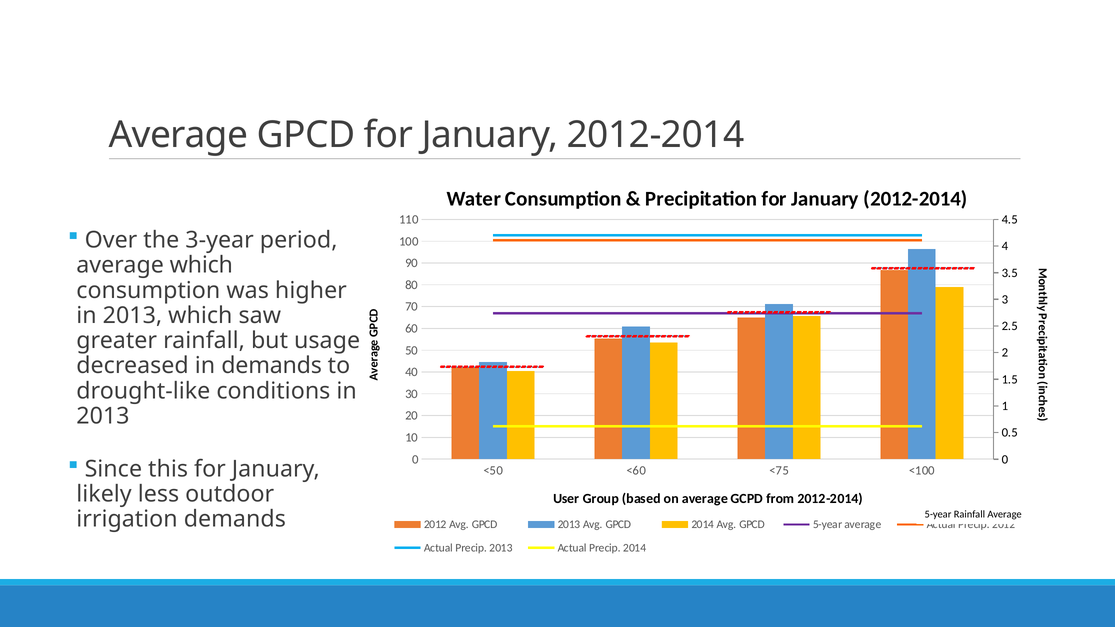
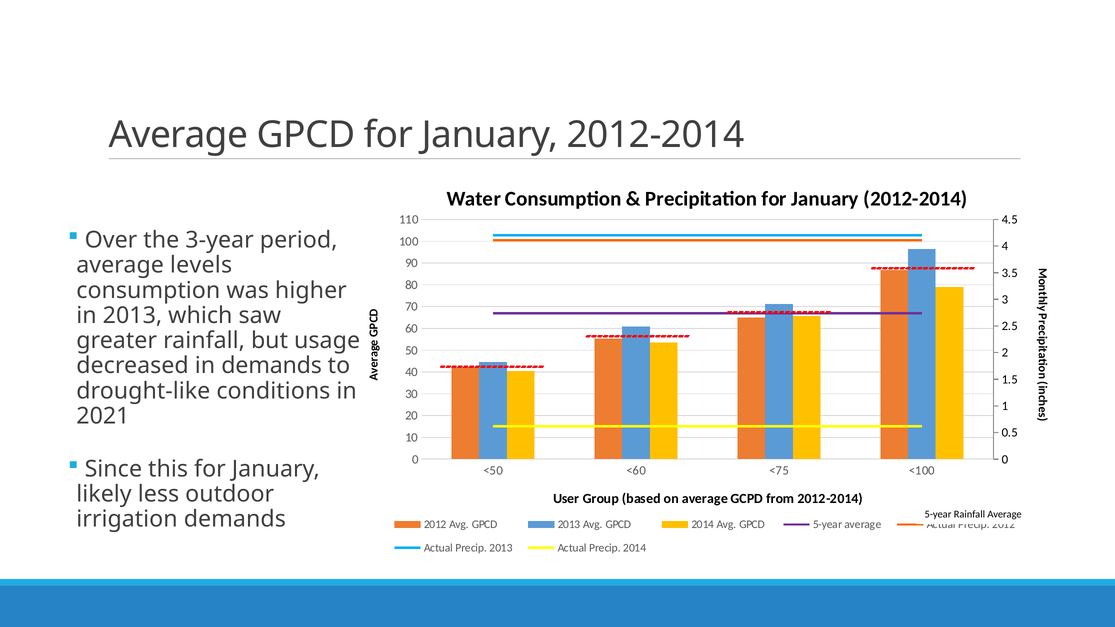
average which: which -> levels (201, 265)
2013: 2013 -> 2021 (103, 416)
